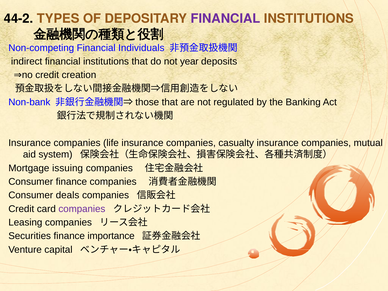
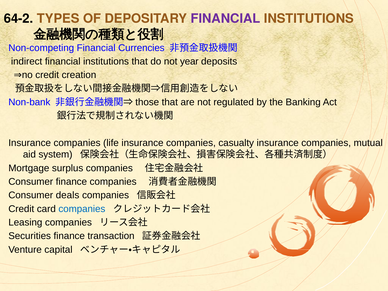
44-2: 44-2 -> 64-2 (19, 19)
Individuals: Individuals -> Currencies (141, 48)
issuing: issuing -> surplus (68, 168)
companies colour: purple -> blue (82, 209)
importance: importance -> transaction (111, 236)
